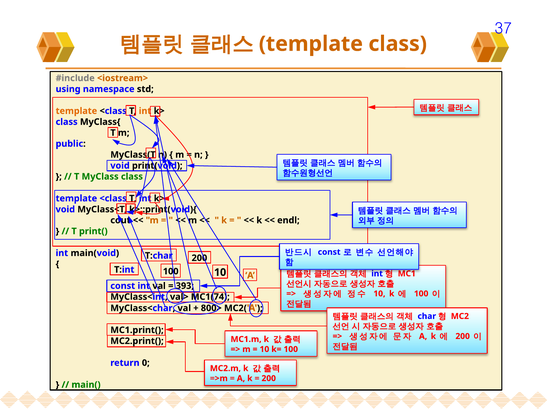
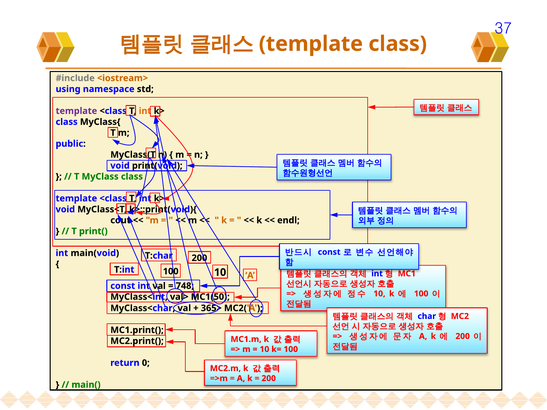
template colour: orange -> purple (76, 111)
393: 393 -> 748 (185, 286)
MC1(74: MC1(74 -> MC1(50 (210, 297)
800>: 800> -> 365> (211, 308)
